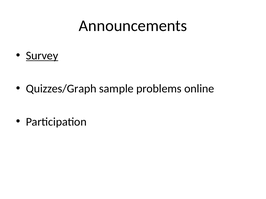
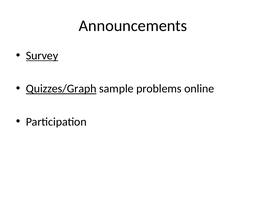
Quizzes/Graph underline: none -> present (61, 89)
